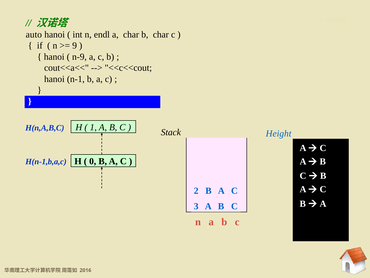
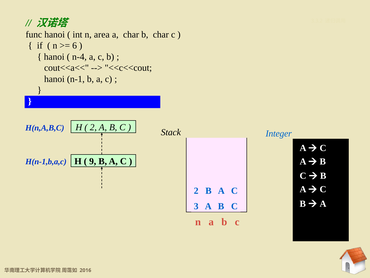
auto: auto -> func (34, 34)
endl: endl -> area (102, 34)
9: 9 -> 6 (75, 46)
n-9: n-9 -> n-4 (79, 57)
1: 1 -> 2 (93, 127)
Height: Height -> Integer (279, 133)
0: 0 -> 9 (93, 161)
